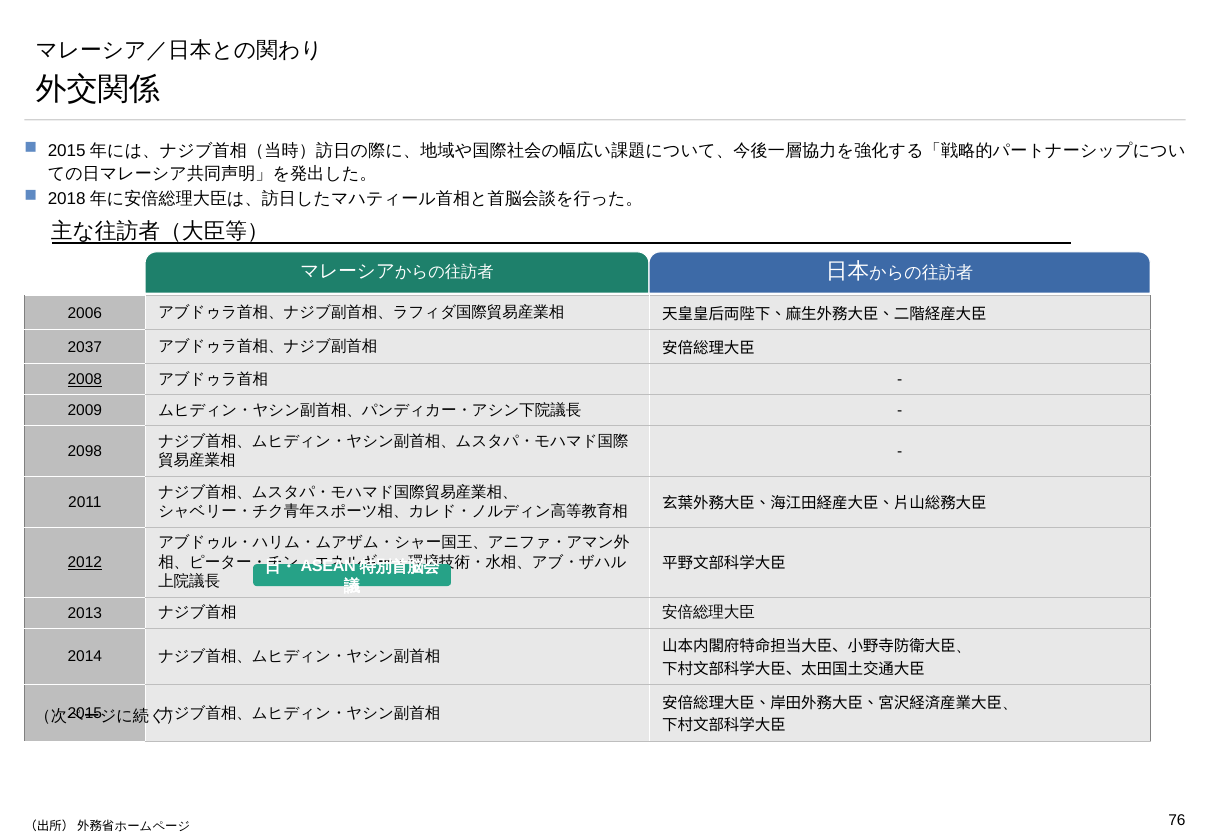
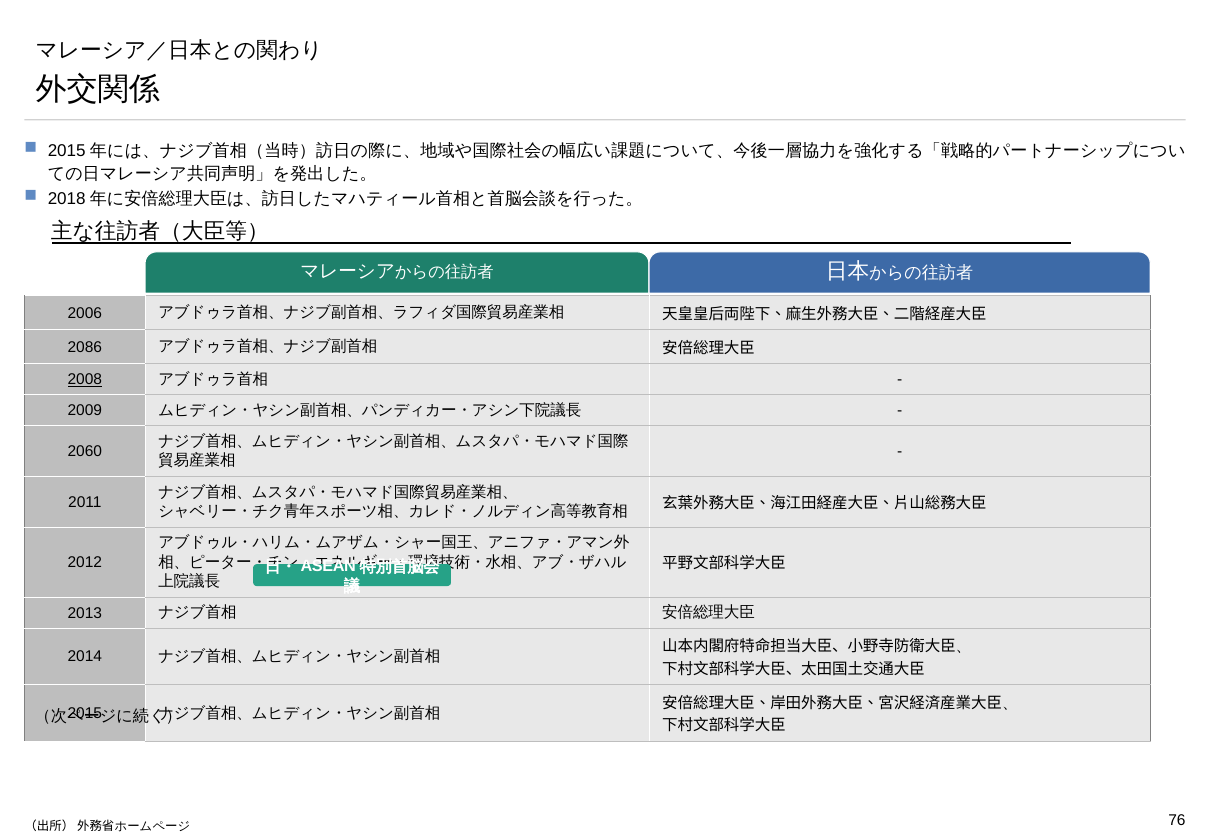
2037: 2037 -> 2086 (85, 347)
2098: 2098 -> 2060 (85, 451)
2012 underline: present -> none (85, 562)
